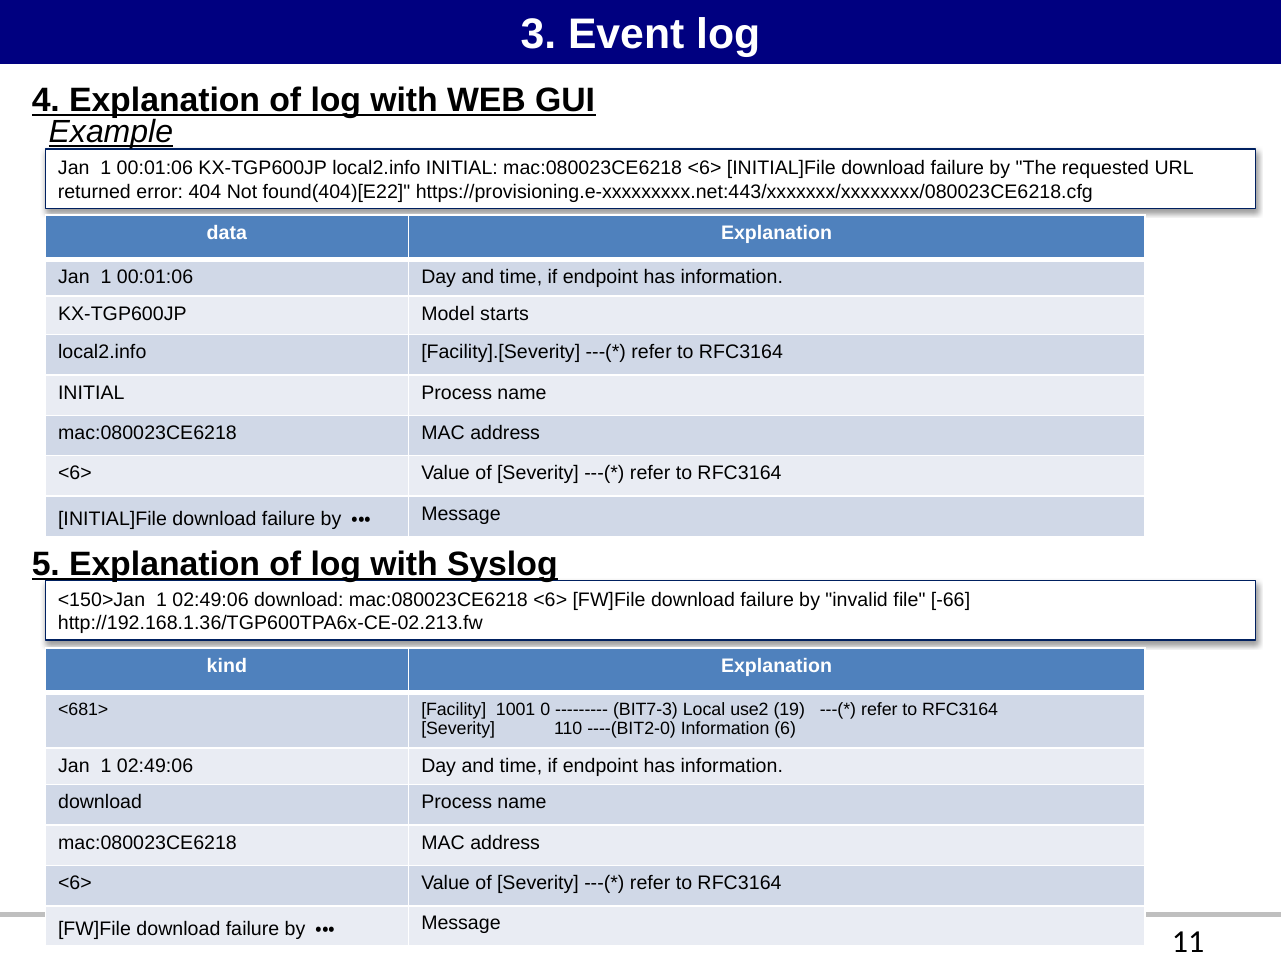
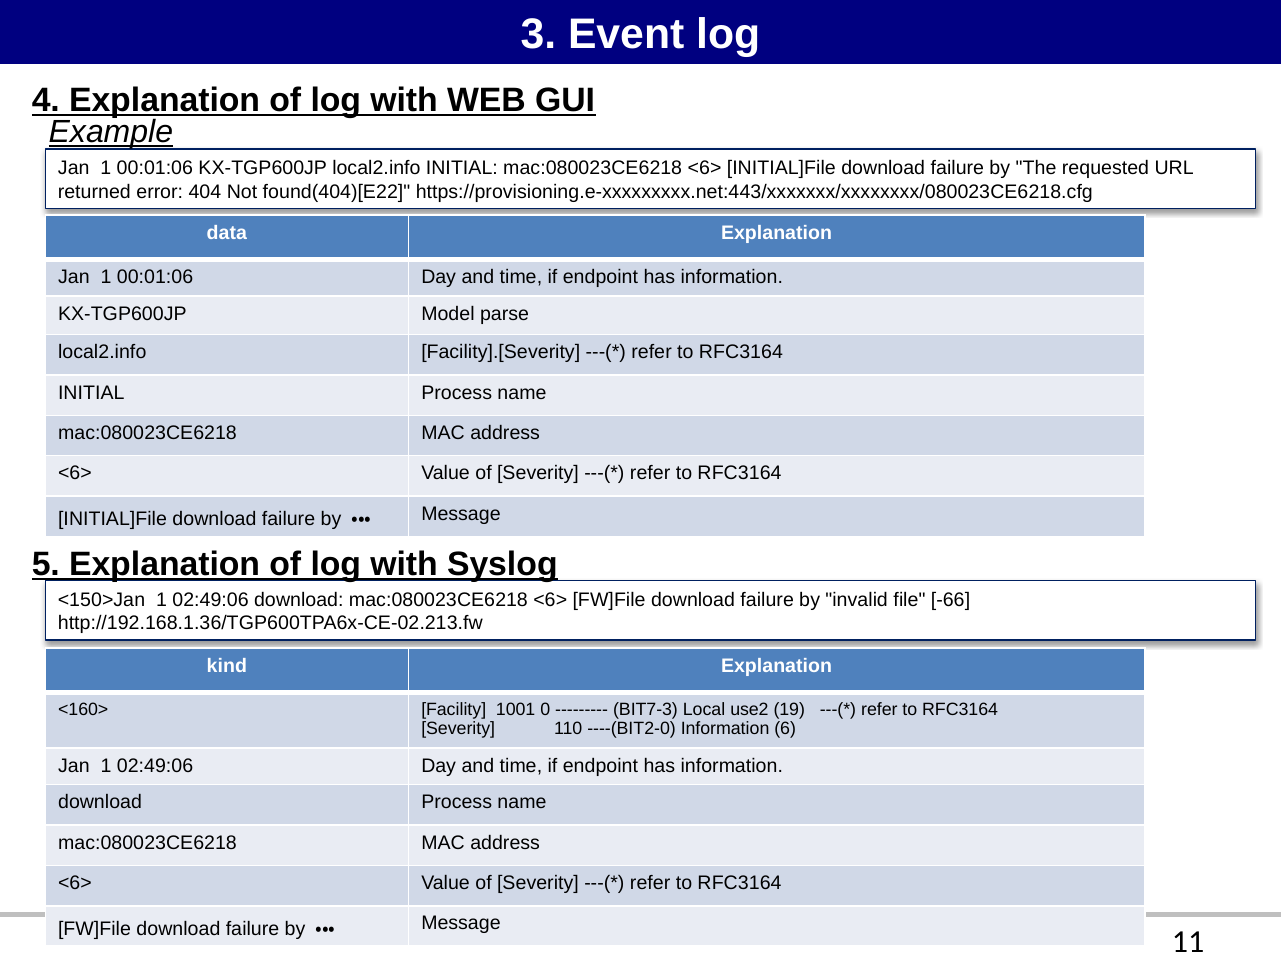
starts: starts -> parse (505, 314)
<681>: <681> -> <160> (83, 709)
